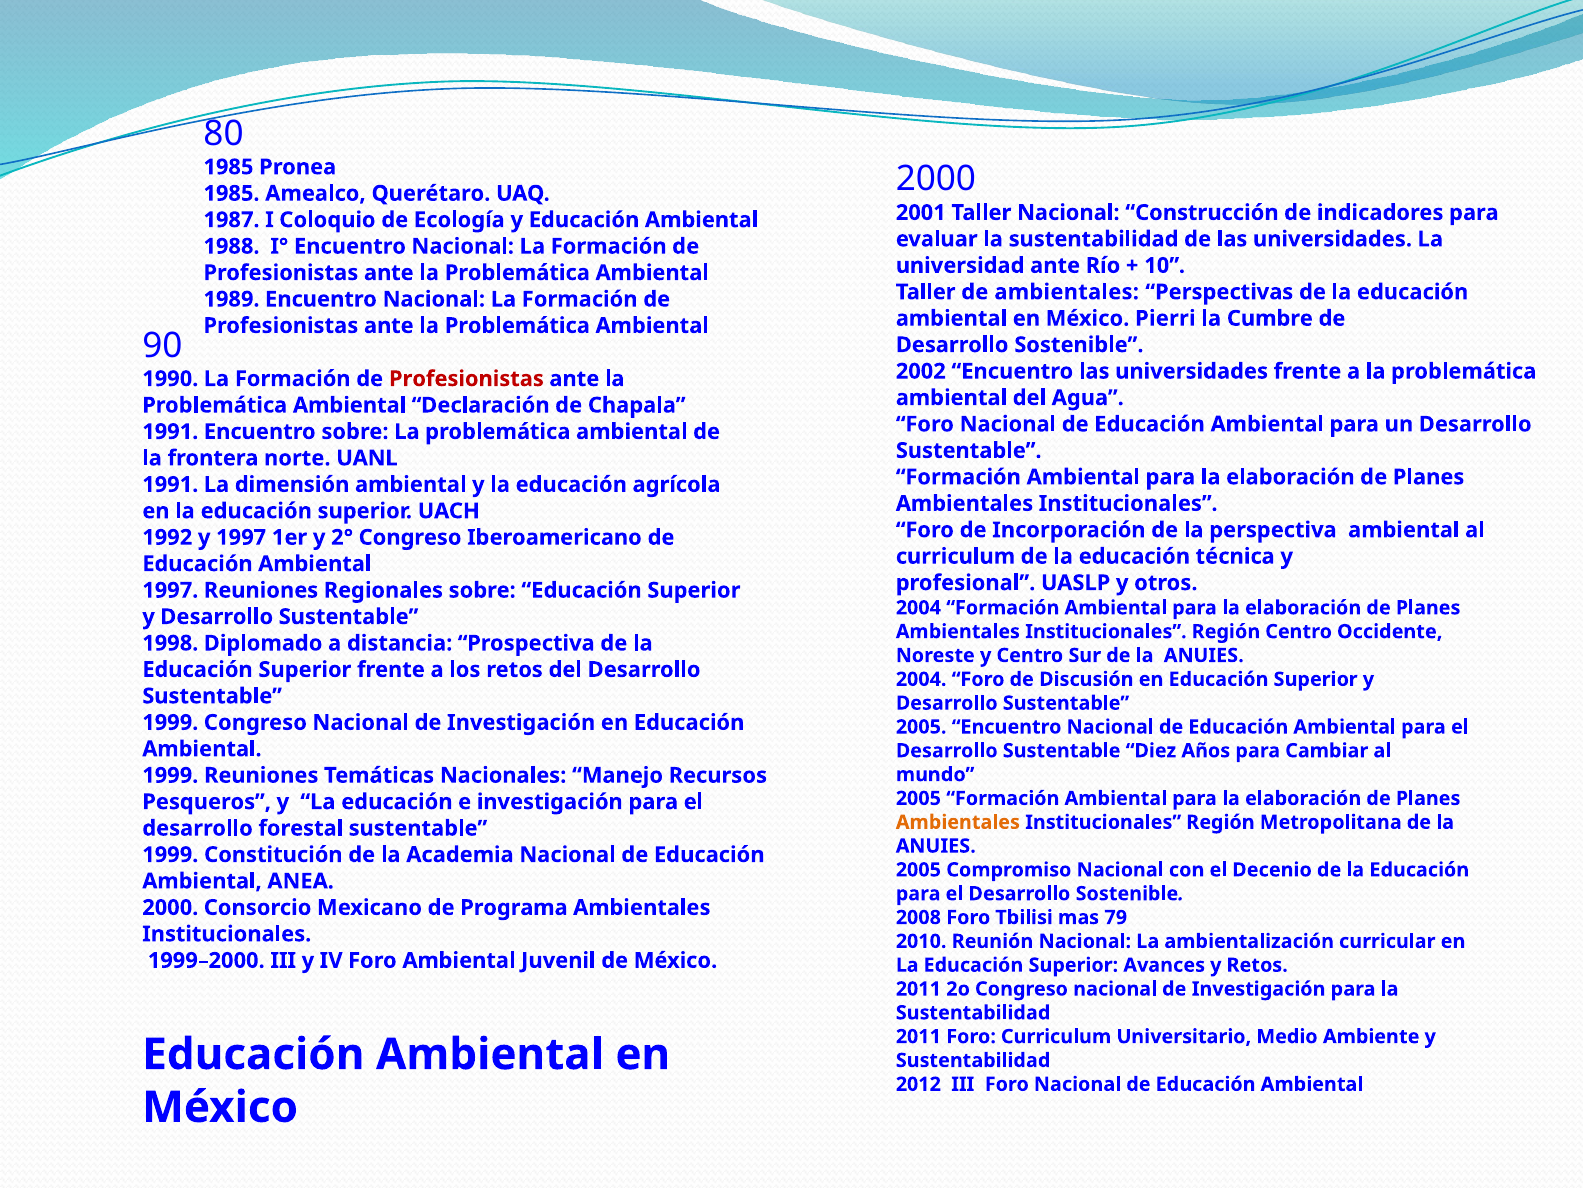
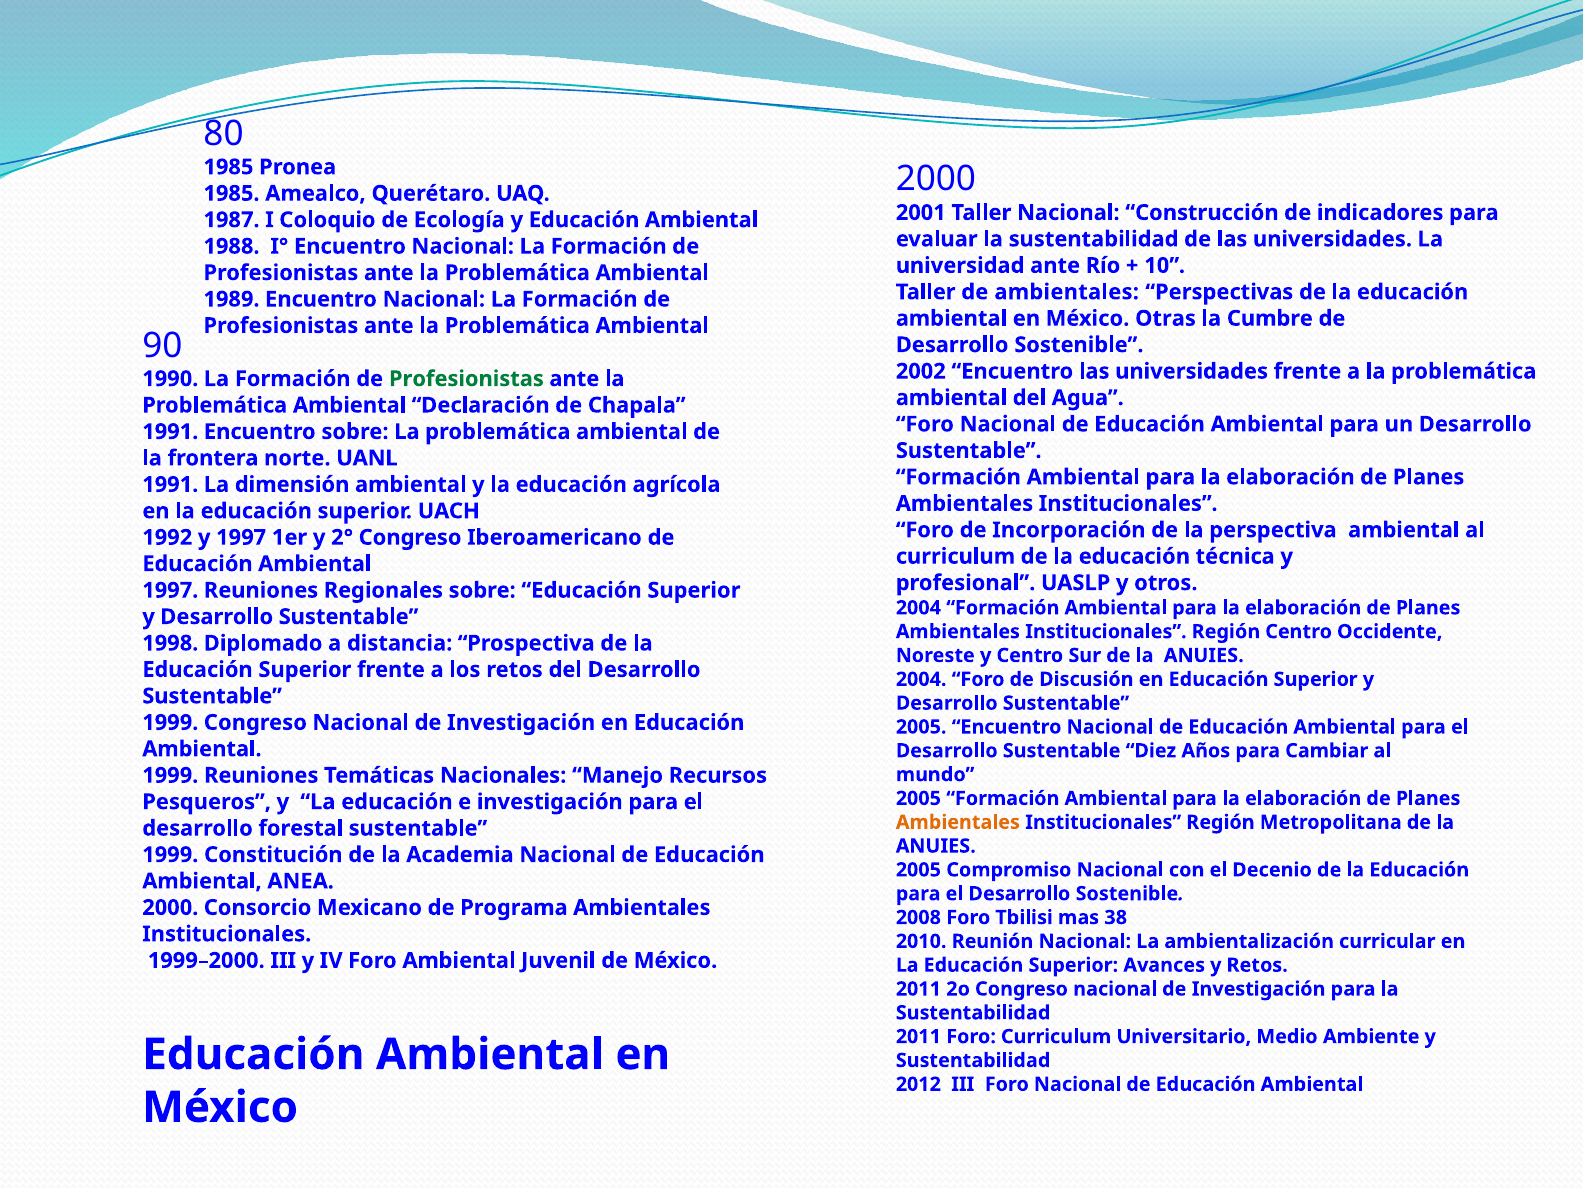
Pierri: Pierri -> Otras (1165, 318)
Profesionistas colour: red -> green (466, 379)
79: 79 -> 38 (1116, 917)
